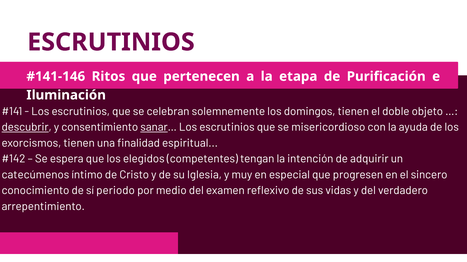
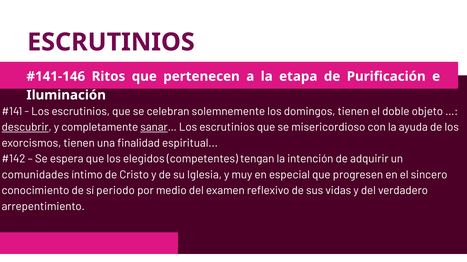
consentimiento: consentimiento -> completamente (100, 127)
catecúmenos: catecúmenos -> comunidades (35, 175)
